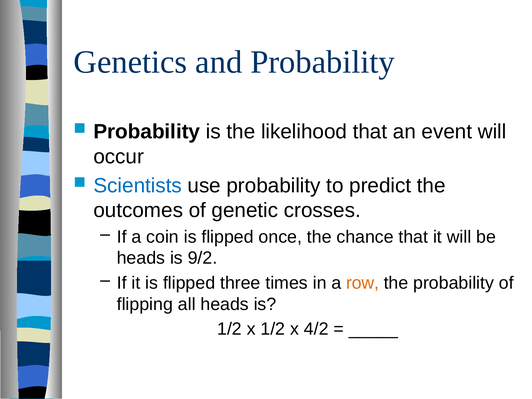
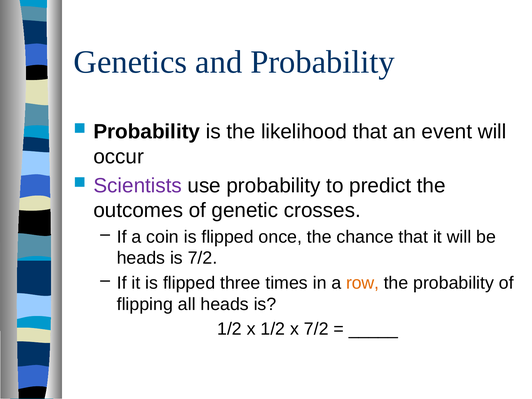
Scientists colour: blue -> purple (138, 186)
is 9/2: 9/2 -> 7/2 (203, 258)
x 4/2: 4/2 -> 7/2 (316, 329)
